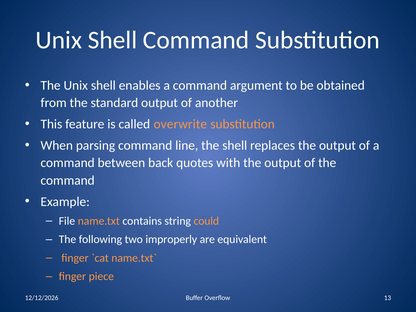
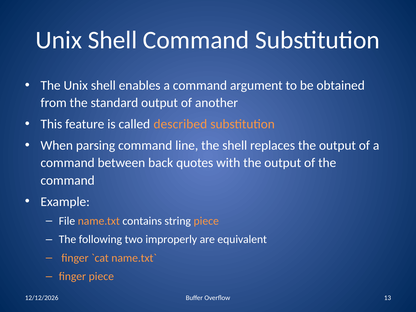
overwrite: overwrite -> described (180, 124)
string could: could -> piece (206, 221)
